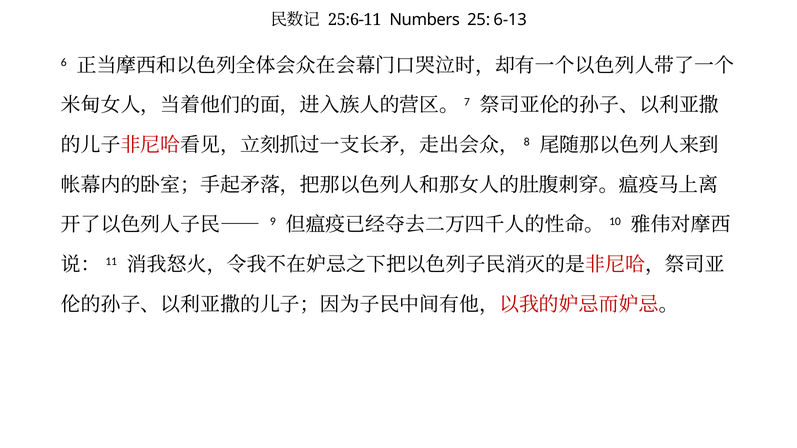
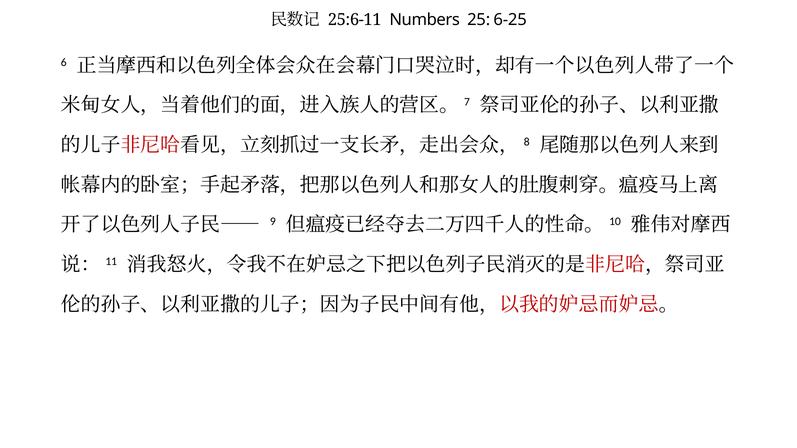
6-13: 6-13 -> 6-25 (510, 20)
